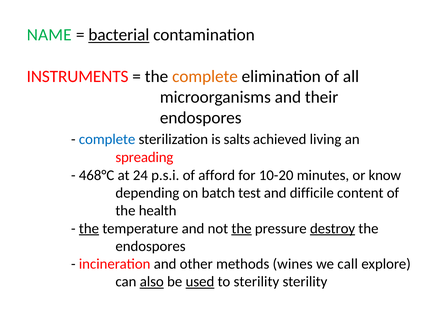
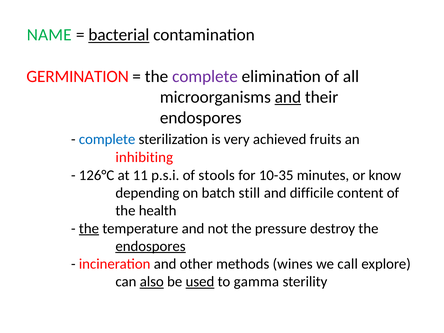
INSTRUMENTS: INSTRUMENTS -> GERMINATION (78, 76)
complete colour: orange -> purple (205, 76)
and underline: none -> present (288, 97)
salts: salts -> very (237, 139)
living: living -> fruits (326, 139)
spreading: spreading -> inhibiting (144, 157)
468°C: 468°C -> 126°C (97, 175)
24: 24 -> 11 (140, 175)
afford: afford -> stools (217, 175)
10-20: 10-20 -> 10-35 (276, 175)
test: test -> still (249, 193)
the underline: present -> none (242, 228)
destroy underline: present -> none (333, 228)
endospores underline: none -> present (151, 246)
to sterility: sterility -> gamma (256, 282)
